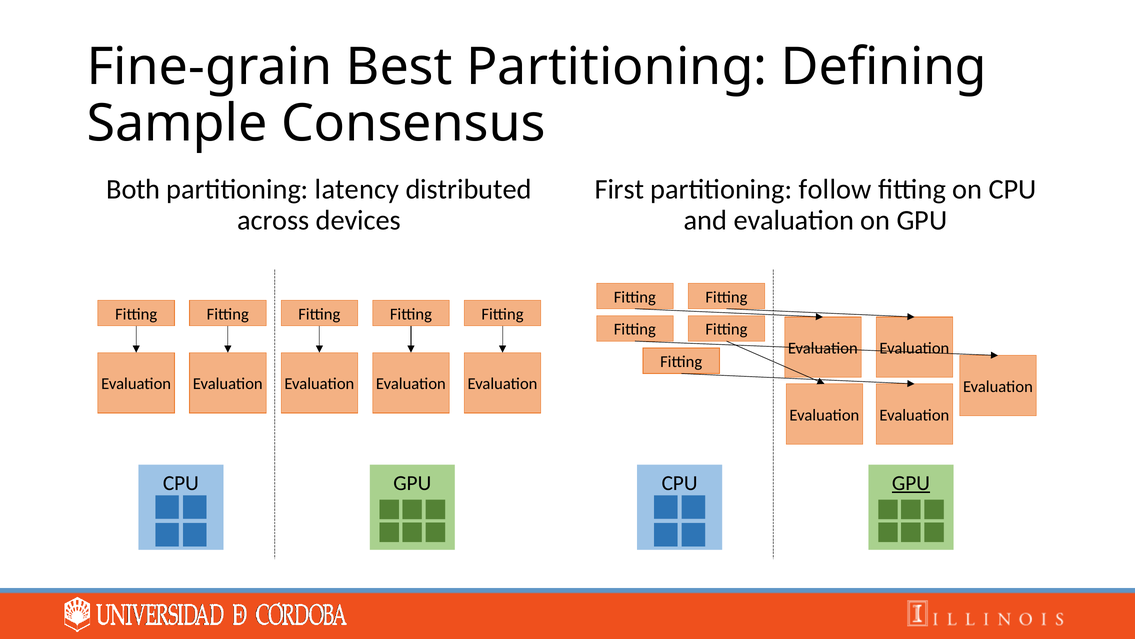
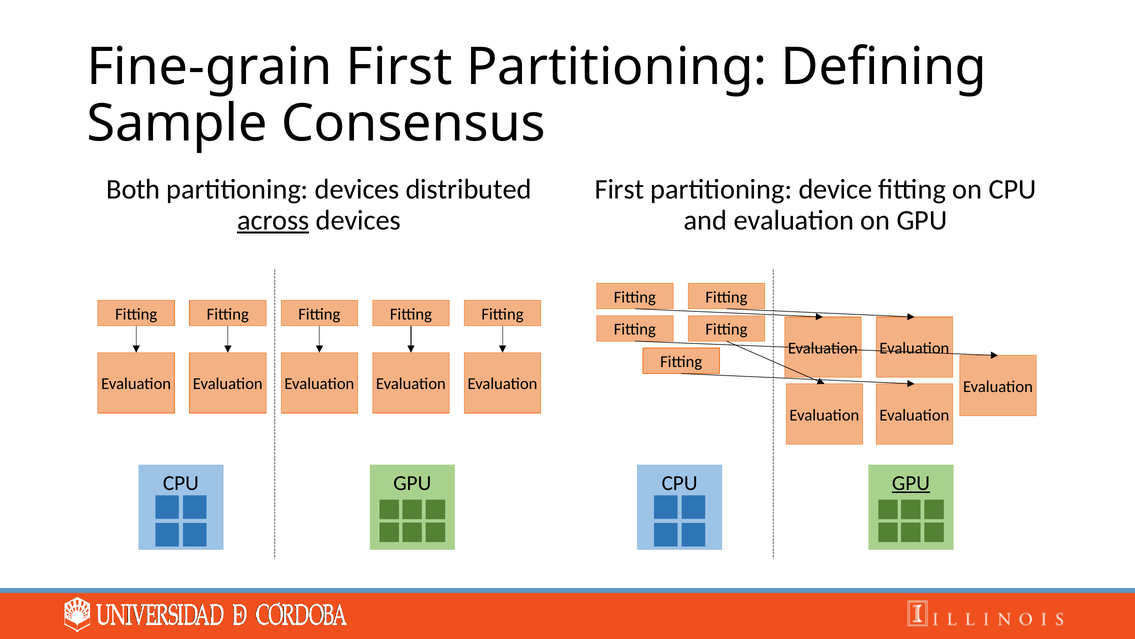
Fine-grain Best: Best -> First (399, 67)
partitioning latency: latency -> devices (357, 189)
follow: follow -> device (835, 189)
across underline: none -> present (273, 220)
